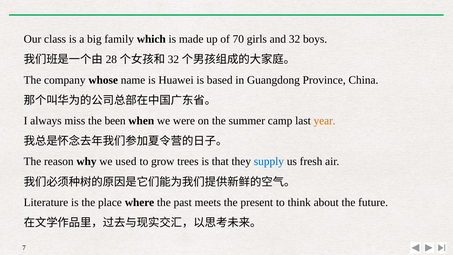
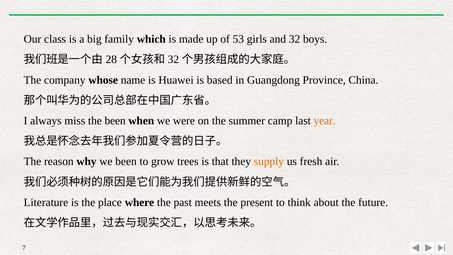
70: 70 -> 53 (238, 39)
we used: used -> been (126, 161)
supply colour: blue -> orange (269, 161)
